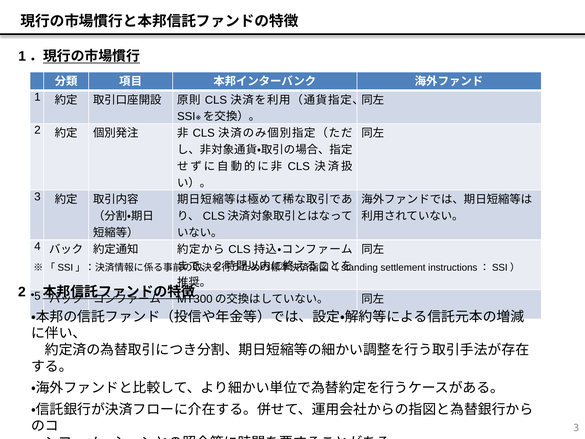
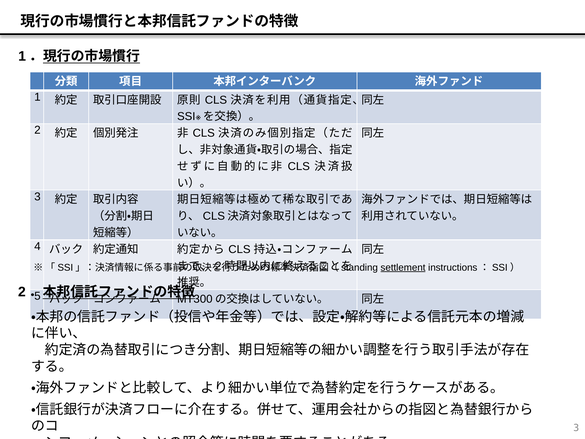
settlement underline: none -> present (403, 267)
